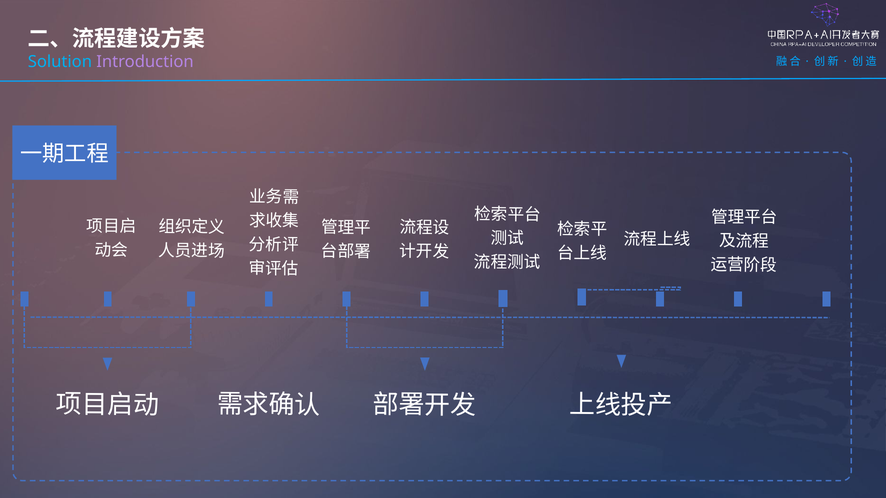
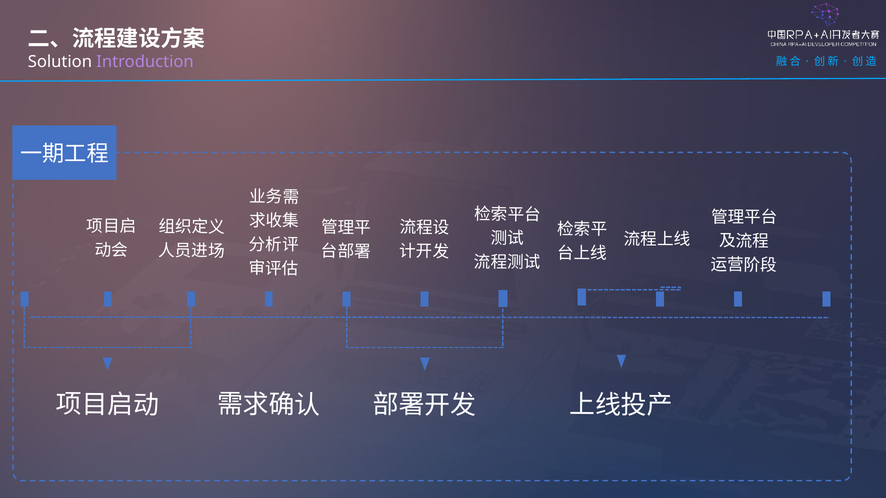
Solution colour: light blue -> white (60, 62)
